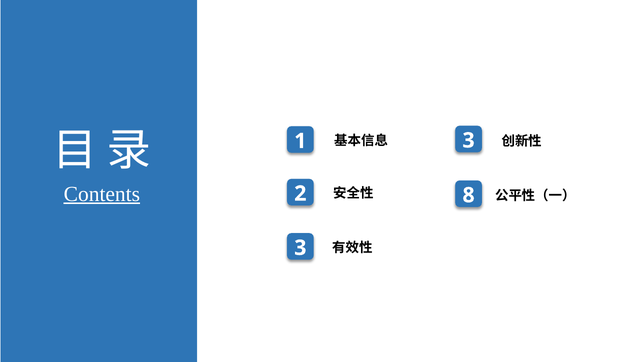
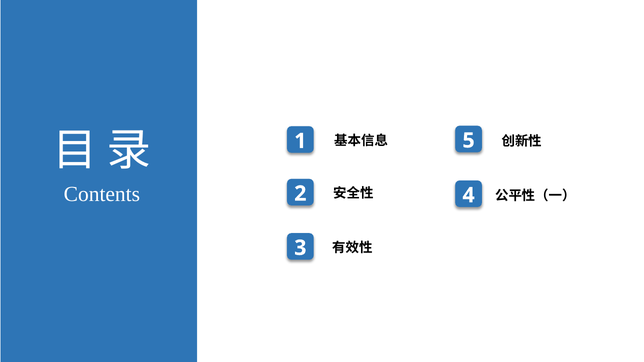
3: 3 -> 5 (469, 141)
Contents underline: present -> none (102, 194)
8: 8 -> 4 (469, 195)
